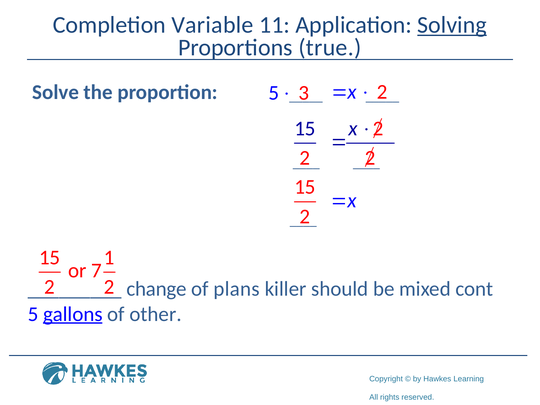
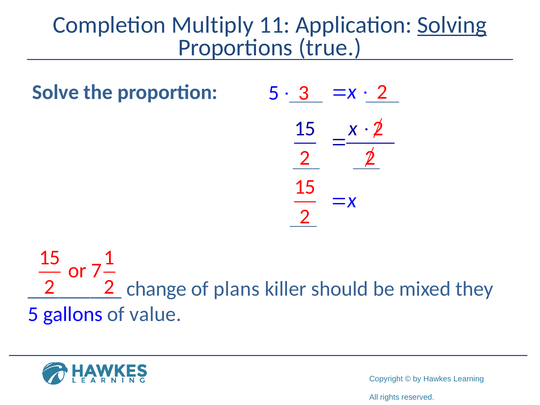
Variable: Variable -> Multiply (212, 25)
cont: cont -> they (474, 289)
gallons underline: present -> none (73, 314)
other: other -> value (155, 314)
